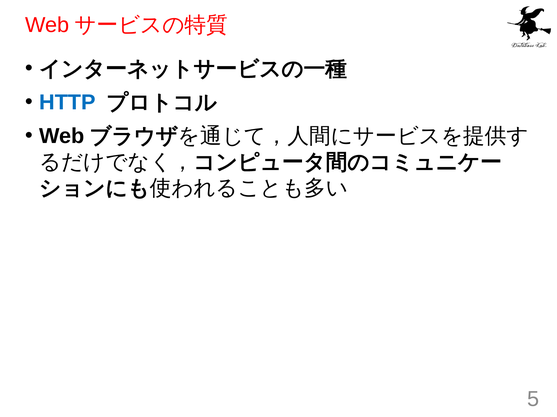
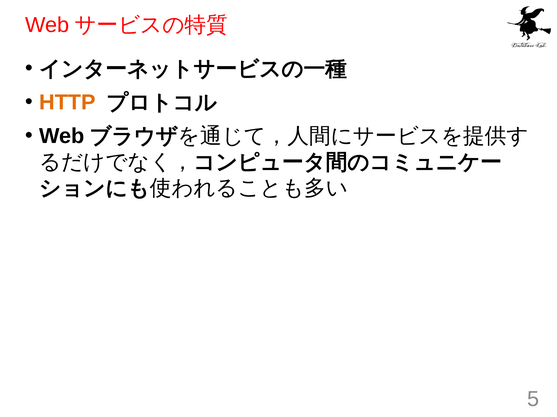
HTTP colour: blue -> orange (67, 103)
